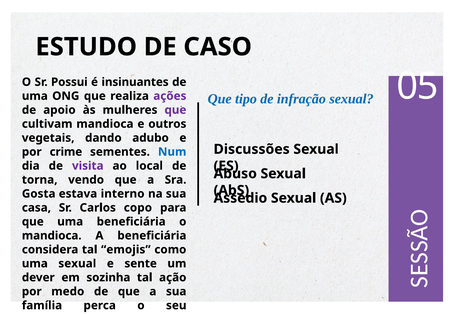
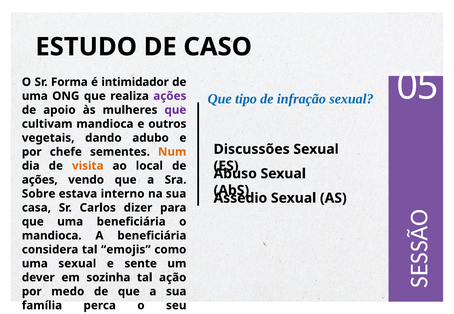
Possui: Possui -> Forma (69, 82)
insinuantes: insinuantes -> intimidador (135, 82)
crime: crime -> chefe (66, 152)
Num colour: blue -> orange (172, 152)
visita colour: purple -> orange (88, 166)
torna: torna -> ações (40, 180)
Gosta: Gosta -> Sobre (39, 194)
copo: copo -> dizer (138, 208)
